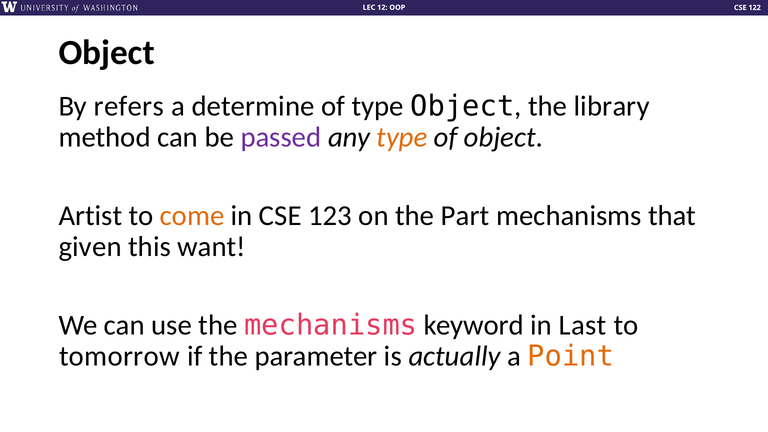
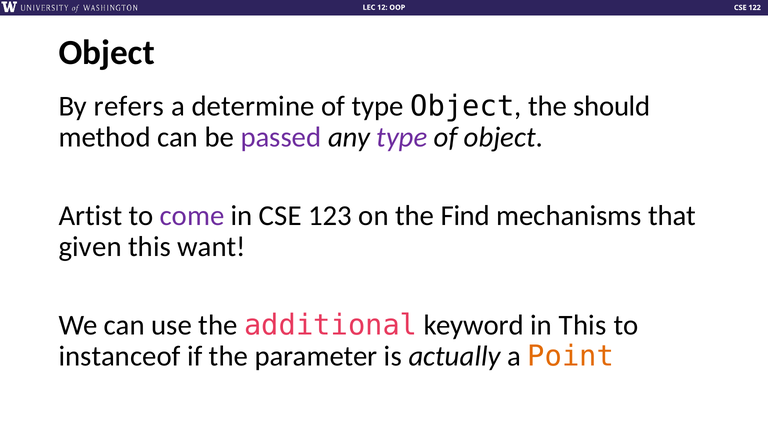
library: library -> should (612, 106)
type colour: orange -> purple (402, 137)
come colour: orange -> purple (192, 216)
Part: Part -> Find (465, 216)
the mechanisms: mechanisms -> additional (331, 325)
in Last: Last -> This (583, 325)
tomorrow: tomorrow -> instanceof (120, 356)
